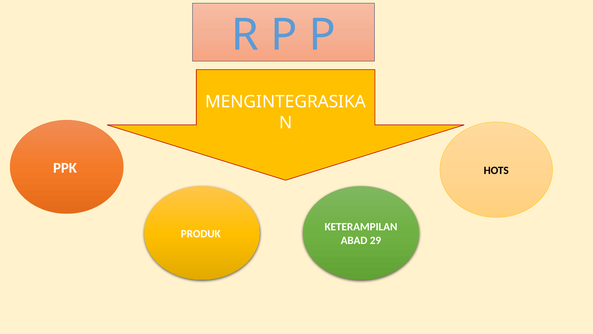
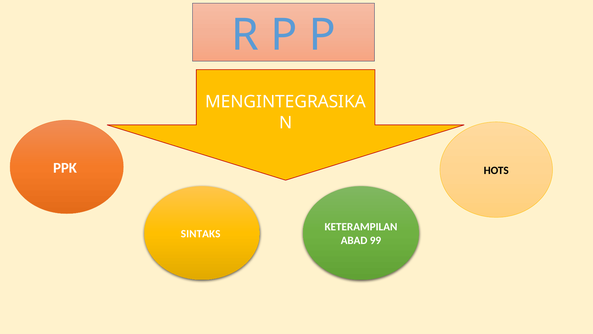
PRODUK: PRODUK -> SINTAKS (201, 233)
29: 29 -> 99 (375, 240)
